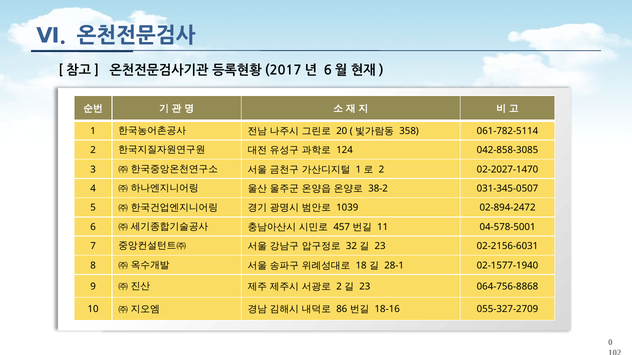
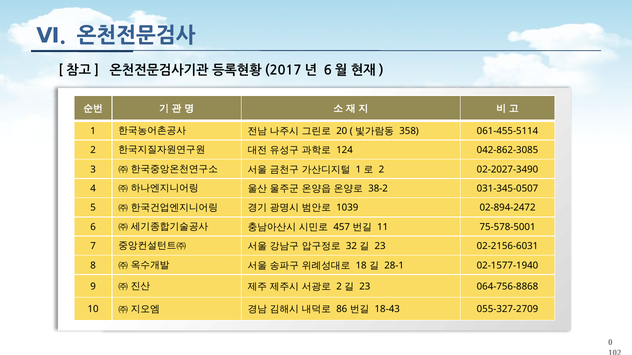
061-782-5114: 061-782-5114 -> 061-455-5114 (507, 131)
042-858-3085: 042-858-3085 -> 042-862-3085 (507, 150)
02-2027-1470: 02-2027-1470 -> 02-2027-3490 (507, 170)
04-578-5001: 04-578-5001 -> 75-578-5001 (508, 227)
18-16: 18-16 -> 18-43 (387, 310)
